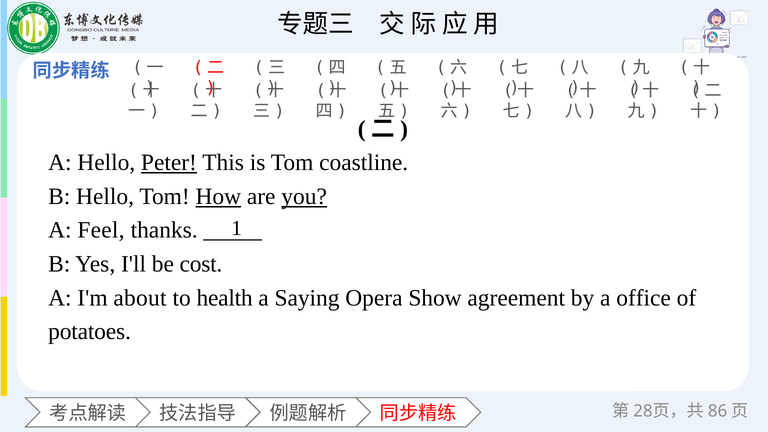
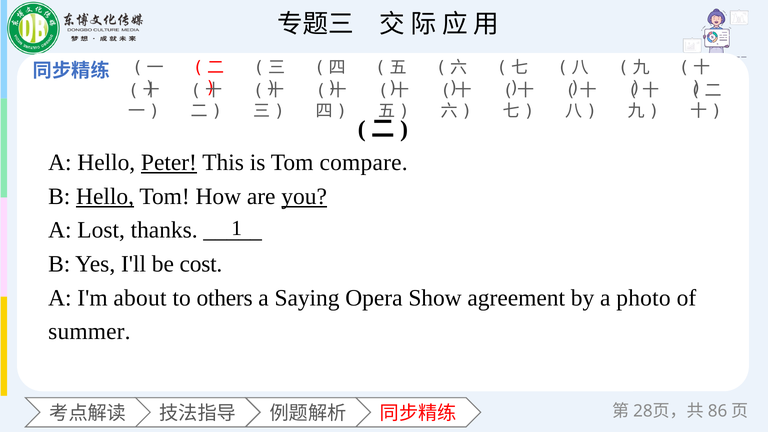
coastline: coastline -> compare (364, 163)
Hello underline: none -> present (105, 197)
How underline: present -> none (218, 197)
Feel: Feel -> Lost (101, 230)
health: health -> others (225, 298)
office: office -> photo (643, 298)
potatoes: potatoes -> summer (89, 332)
